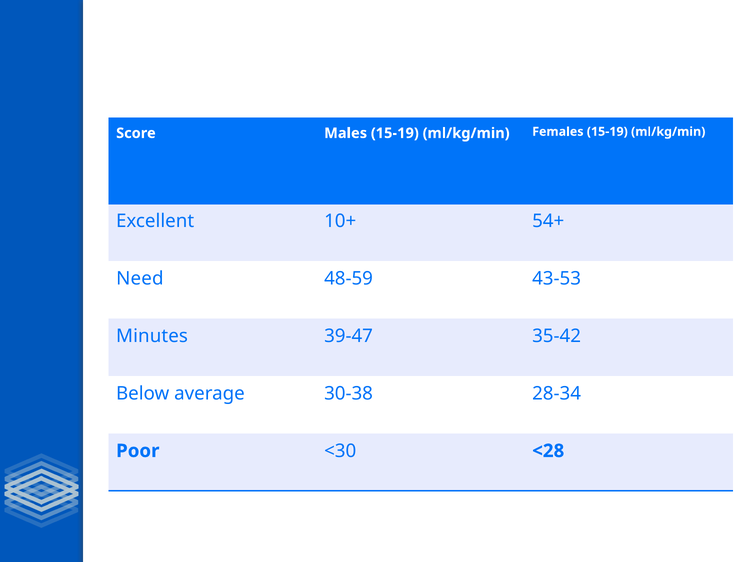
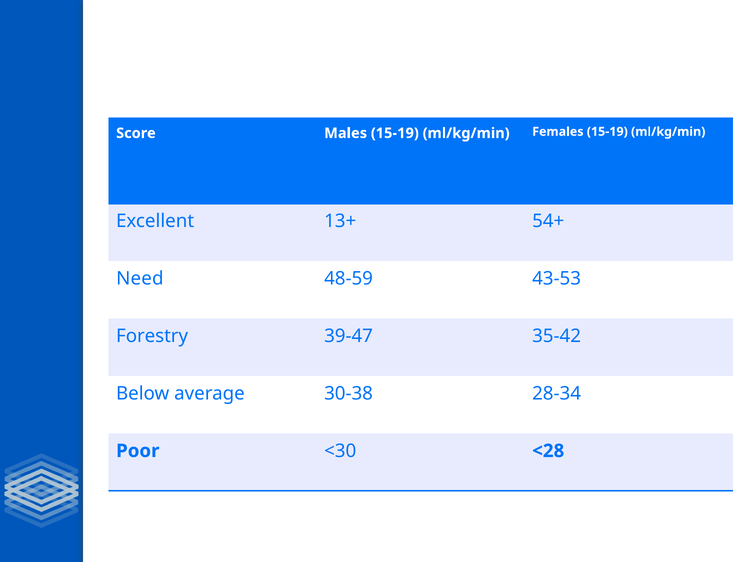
10+: 10+ -> 13+ (340, 221)
Minutes: Minutes -> Forestry (152, 336)
